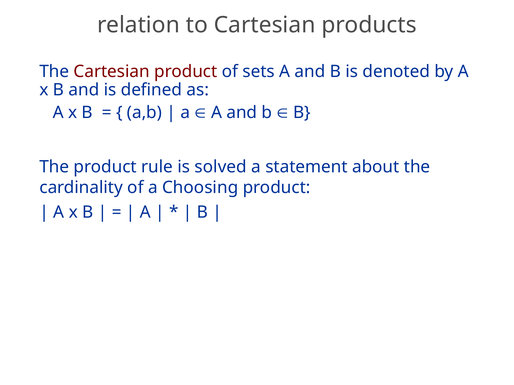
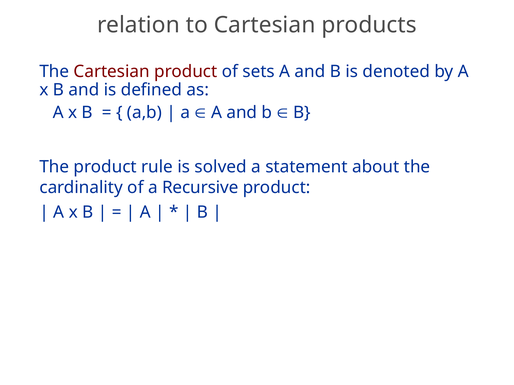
Choosing: Choosing -> Recursive (200, 188)
